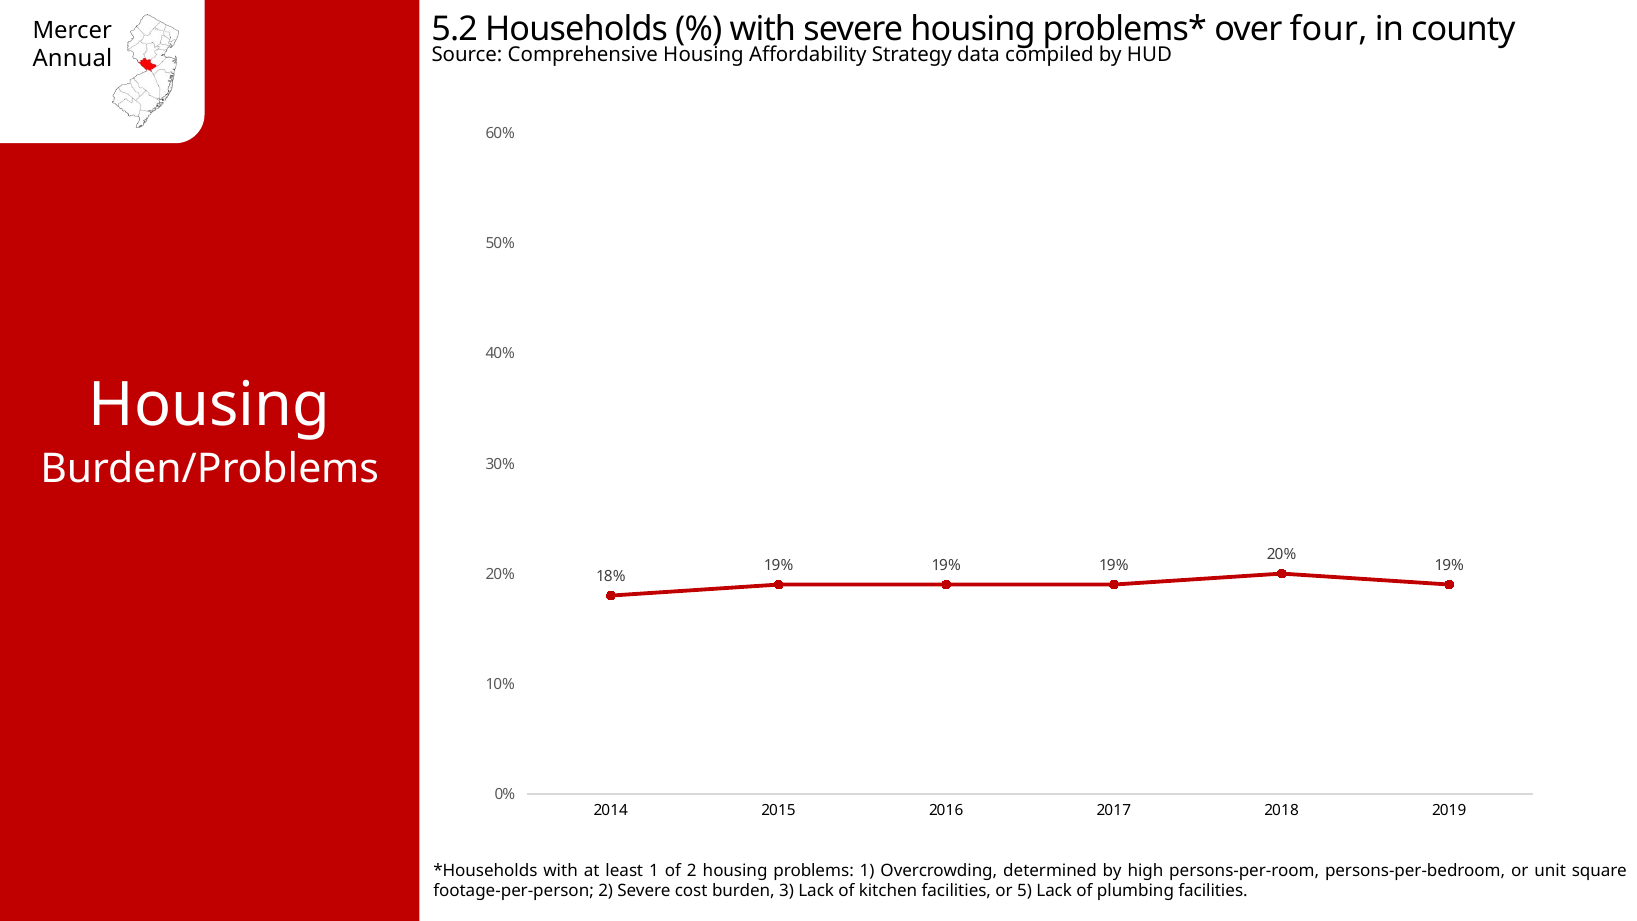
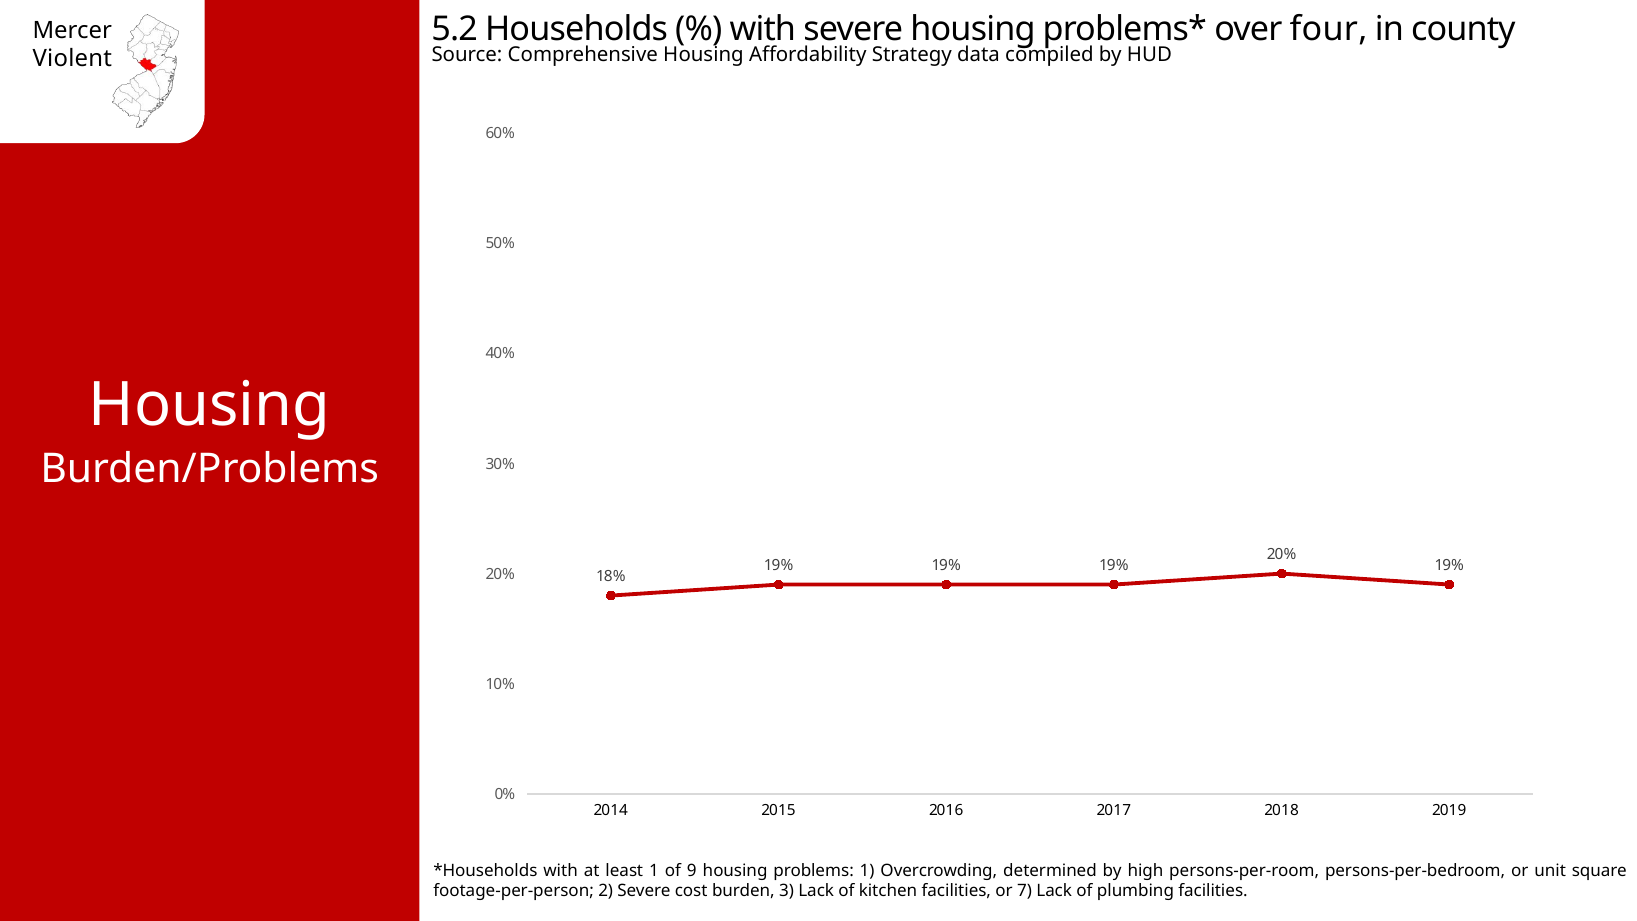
Annual: Annual -> Violent (72, 59)
of 2: 2 -> 9 (692, 871)
5: 5 -> 7 (1025, 891)
